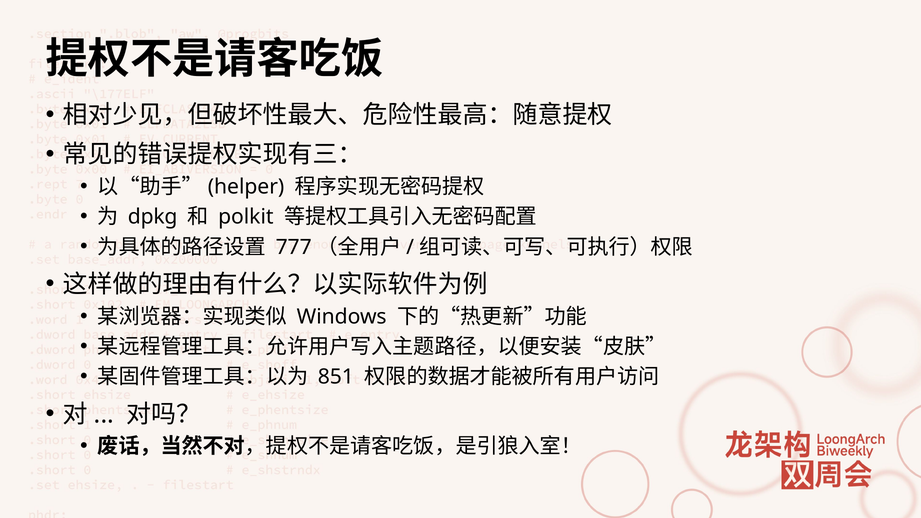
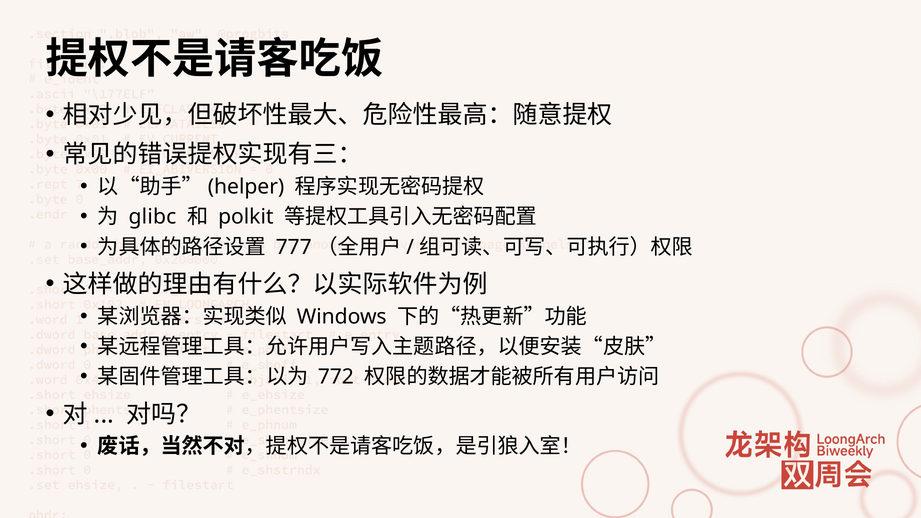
dpkg: dpkg -> glibc (152, 217)
851: 851 -> 772 (336, 377)
